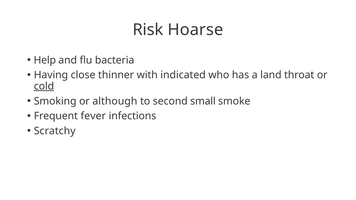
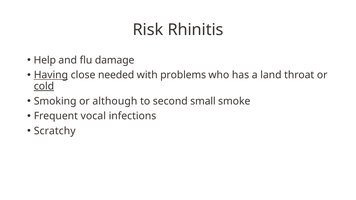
Hoarse: Hoarse -> Rhinitis (196, 30)
bacteria: bacteria -> damage (115, 60)
Having underline: none -> present (51, 75)
thinner: thinner -> needed (116, 75)
indicated: indicated -> problems (183, 75)
fever: fever -> vocal (93, 116)
